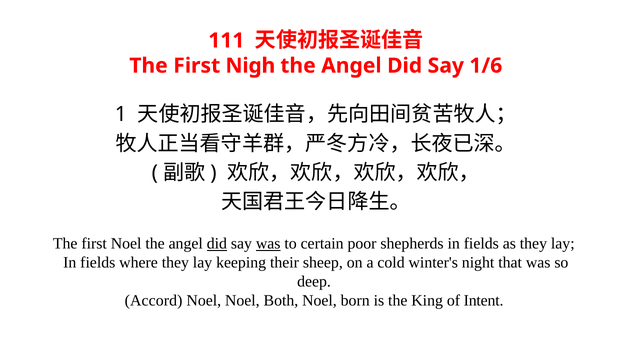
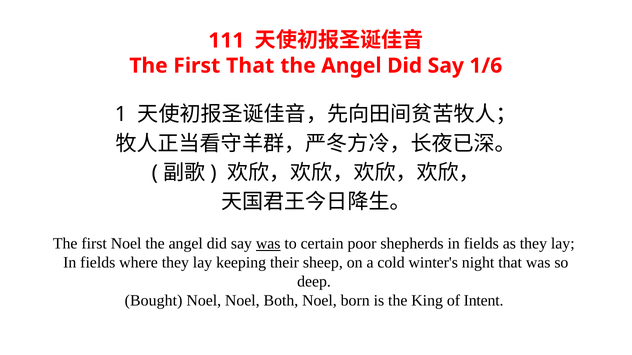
First Nigh: Nigh -> That (250, 66)
did underline: present -> none (217, 244)
Accord: Accord -> Bought (154, 301)
